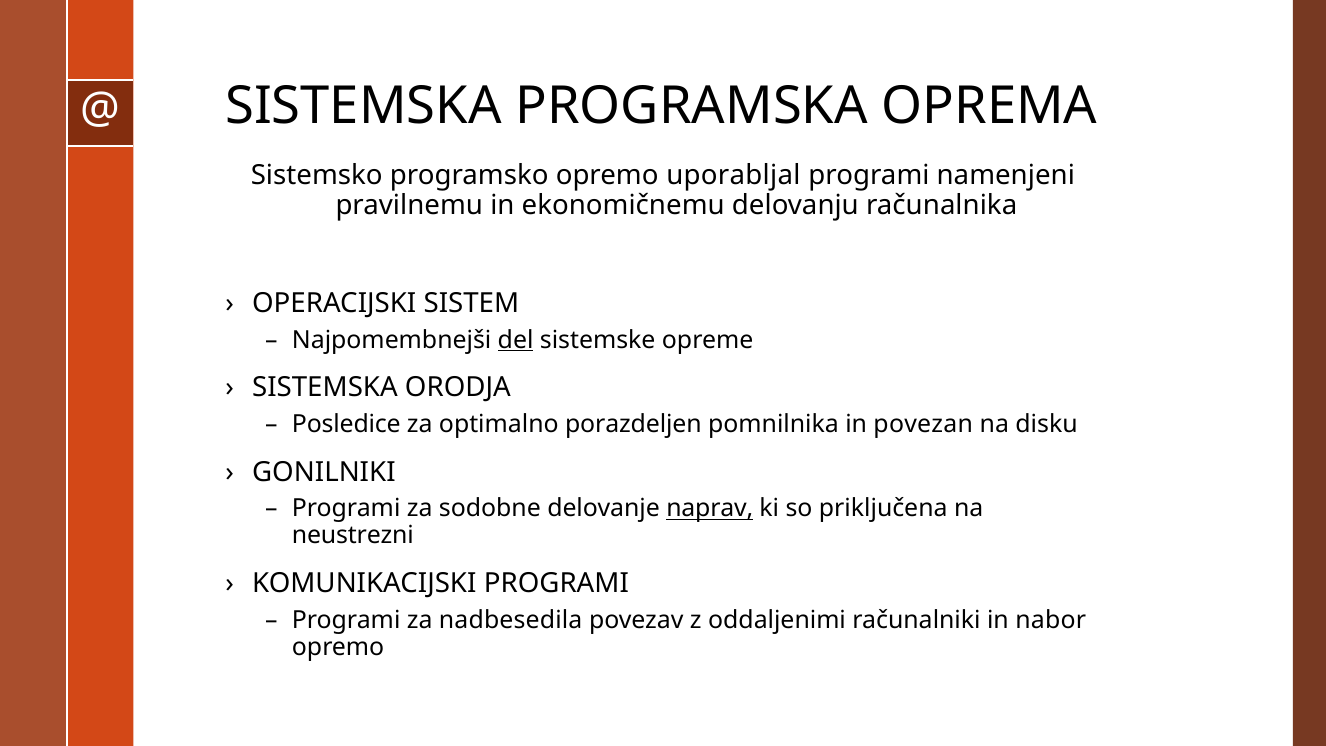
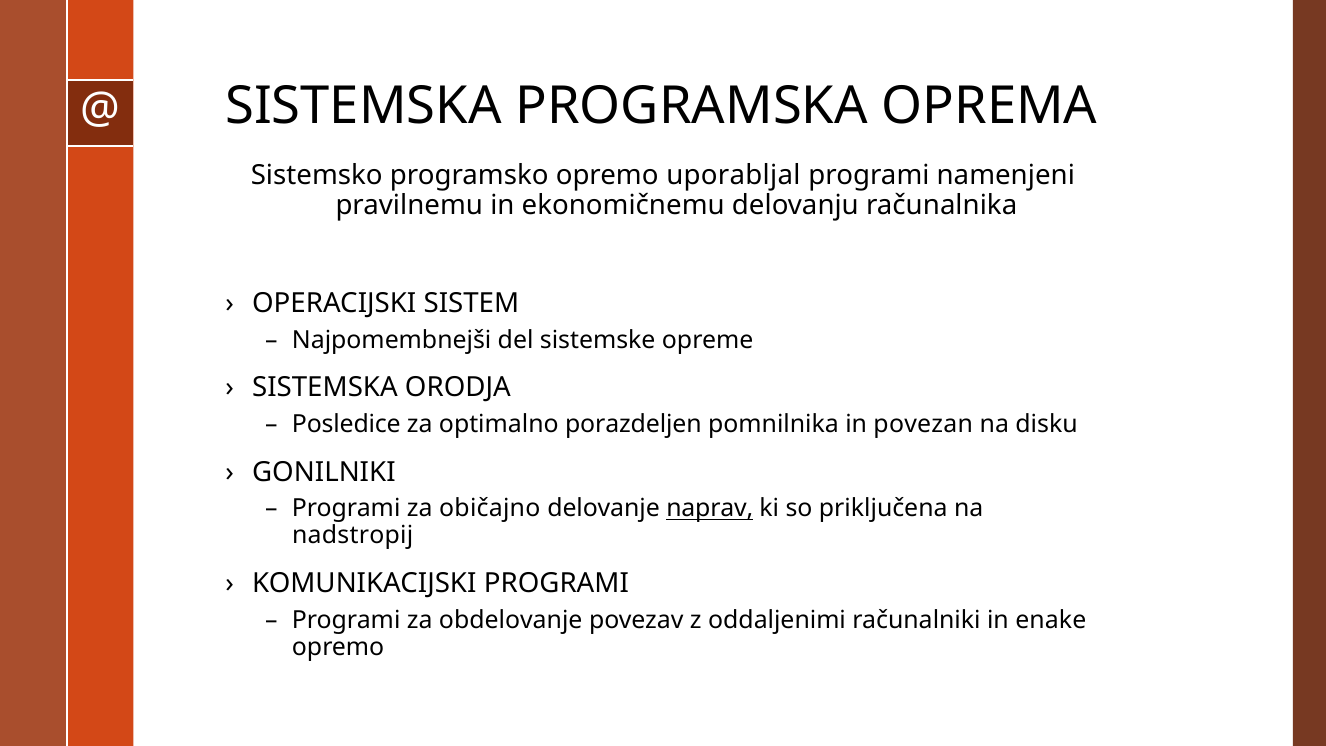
del underline: present -> none (516, 340)
sodobne: sodobne -> običajno (490, 509)
neustrezni: neustrezni -> nadstropij (353, 536)
nadbesedila: nadbesedila -> obdelovanje (511, 620)
nabor: nabor -> enake (1051, 620)
